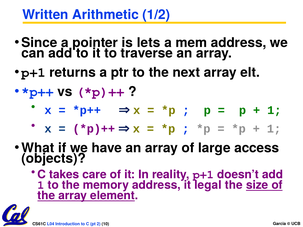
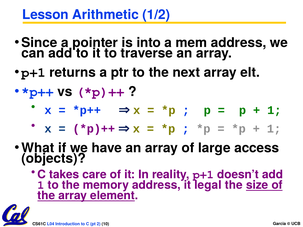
Written: Written -> Lesson (45, 15)
lets: lets -> into (149, 43)
